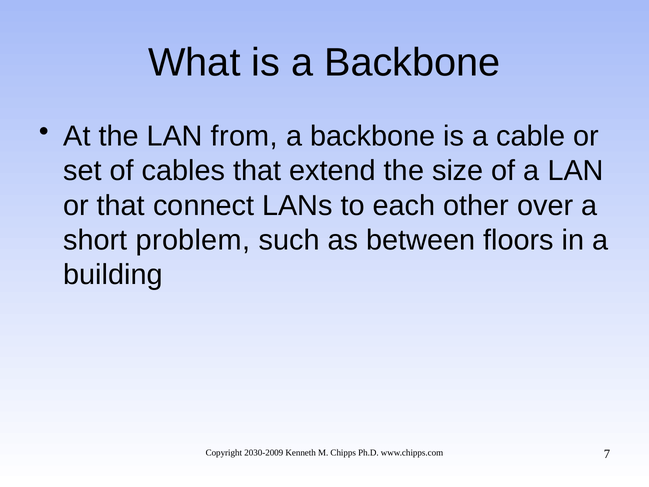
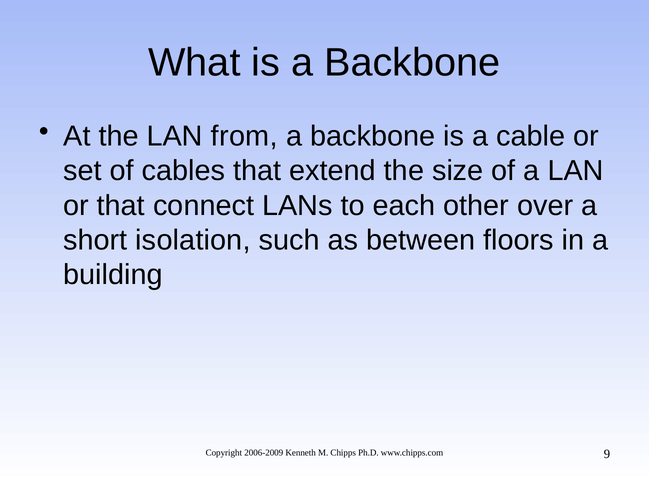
problem: problem -> isolation (193, 240)
2030-2009: 2030-2009 -> 2006-2009 (264, 453)
7: 7 -> 9 (607, 454)
